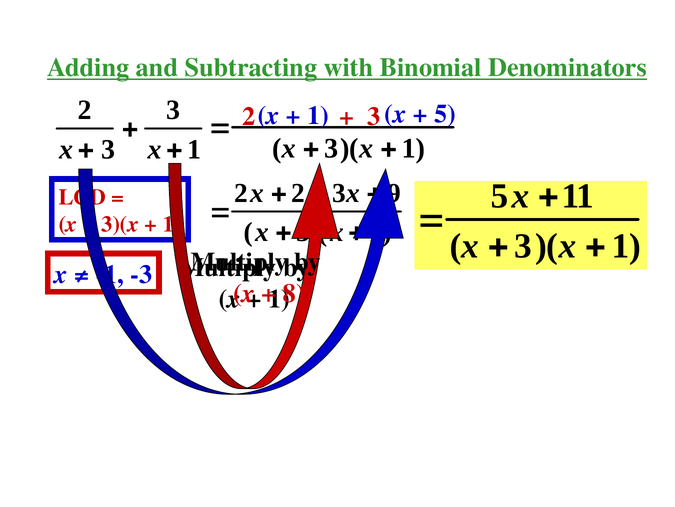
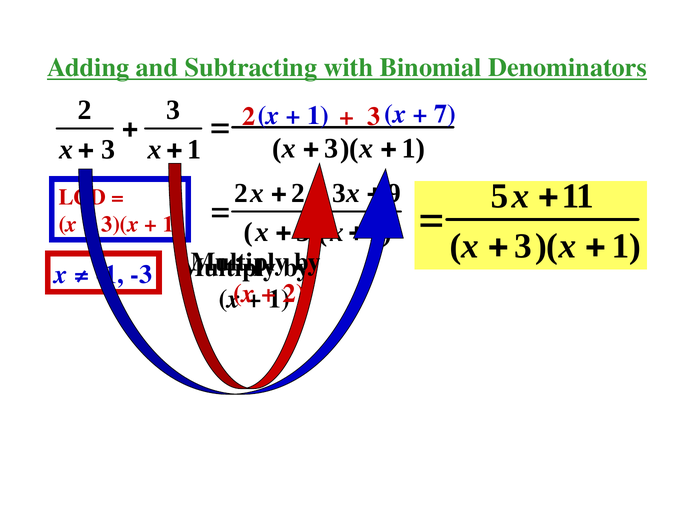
5: 5 -> 7 (445, 114)
8: 8 -> 2 (294, 293)
